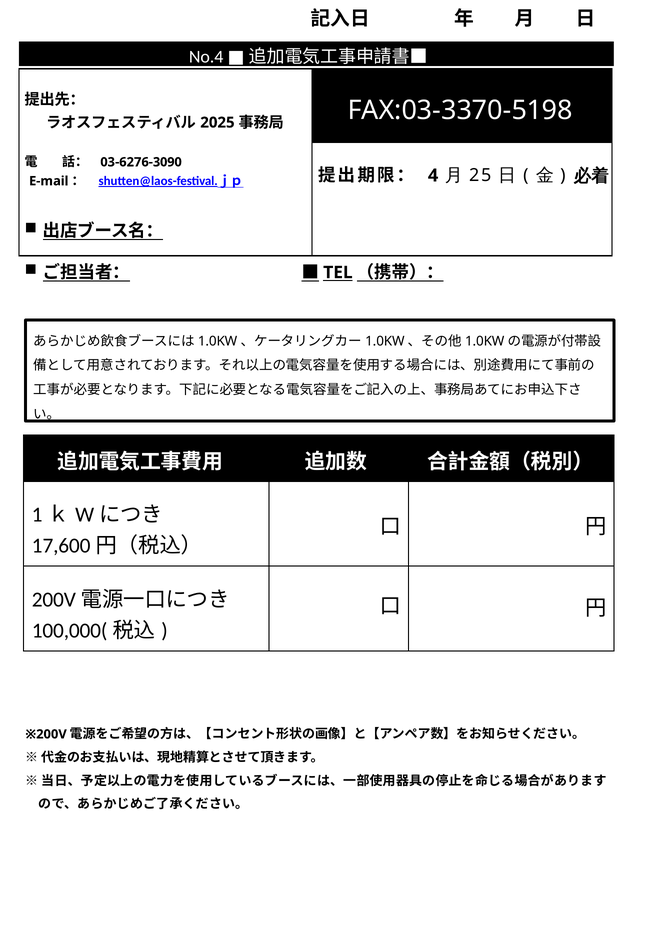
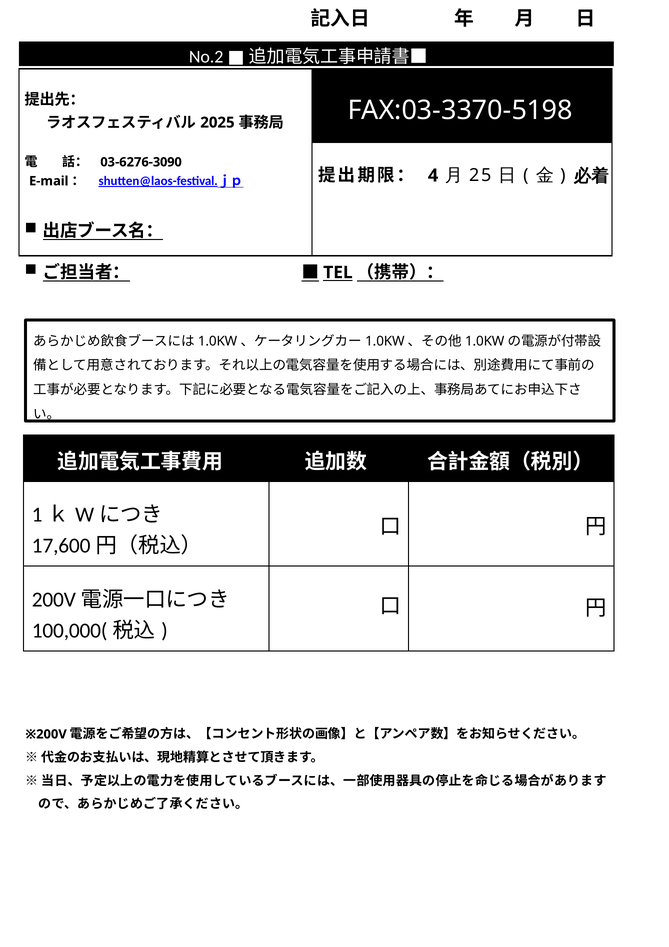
No.4: No.4 -> No.2 (206, 57)
